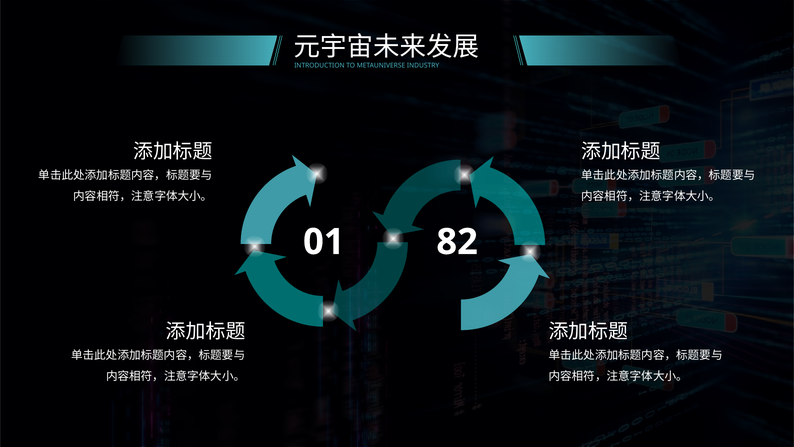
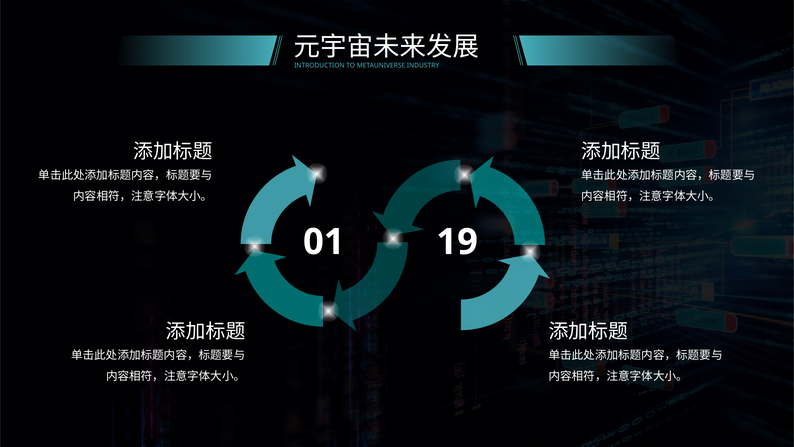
82: 82 -> 19 (457, 242)
